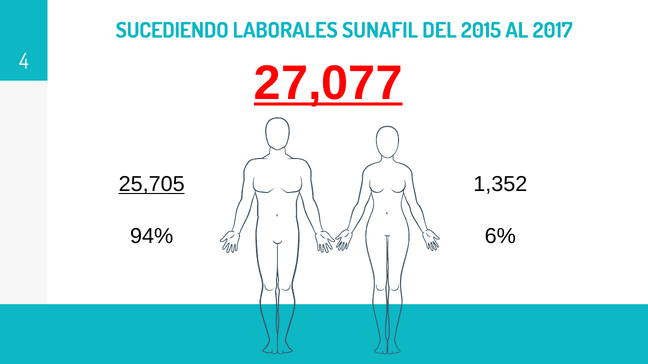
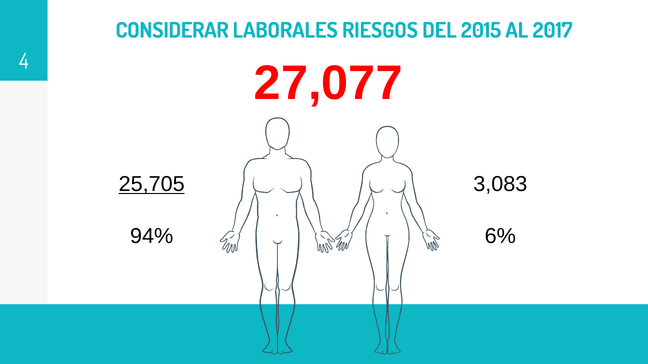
SUCEDIENDO: SUCEDIENDO -> CONSIDERAR (172, 31)
SUNAFIL: SUNAFIL -> RIESGOS (380, 31)
27,077 underline: present -> none (328, 83)
1,352: 1,352 -> 3,083 (500, 184)
